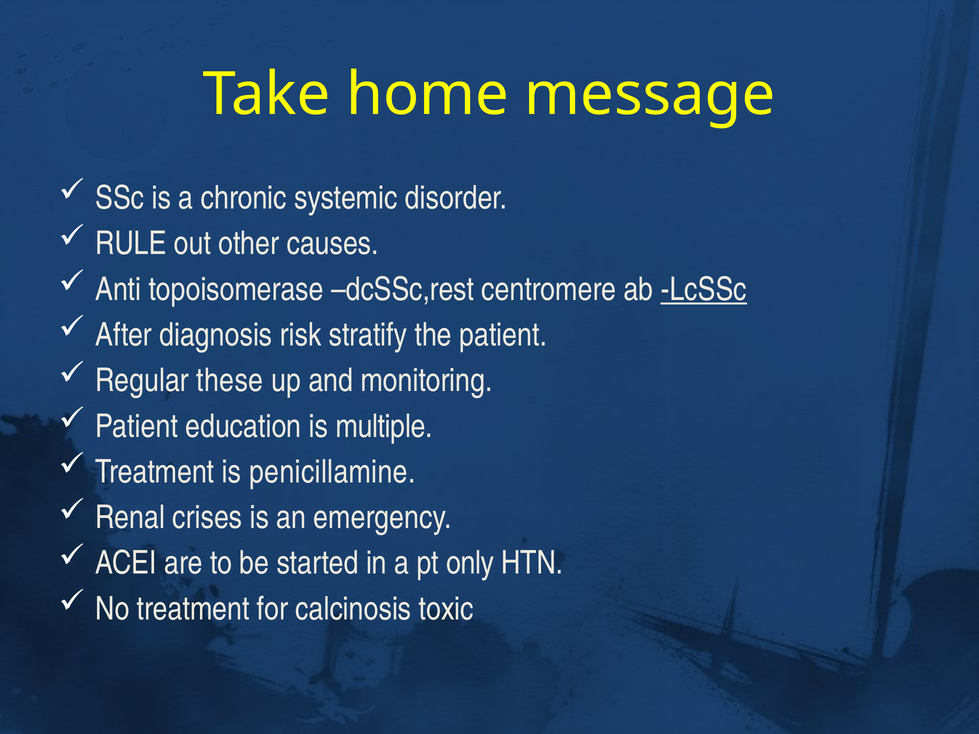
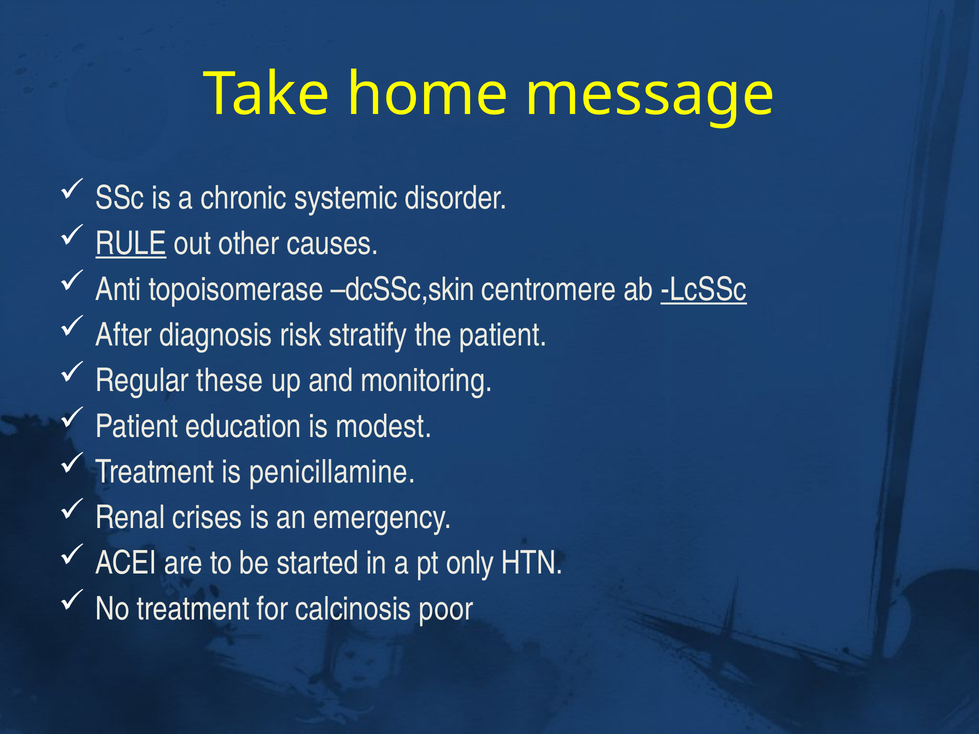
RULE underline: none -> present (131, 244)
dcSSc,rest: dcSSc,rest -> dcSSc,skin (403, 289)
multiple: multiple -> modest (384, 426)
toxic: toxic -> poor (446, 609)
